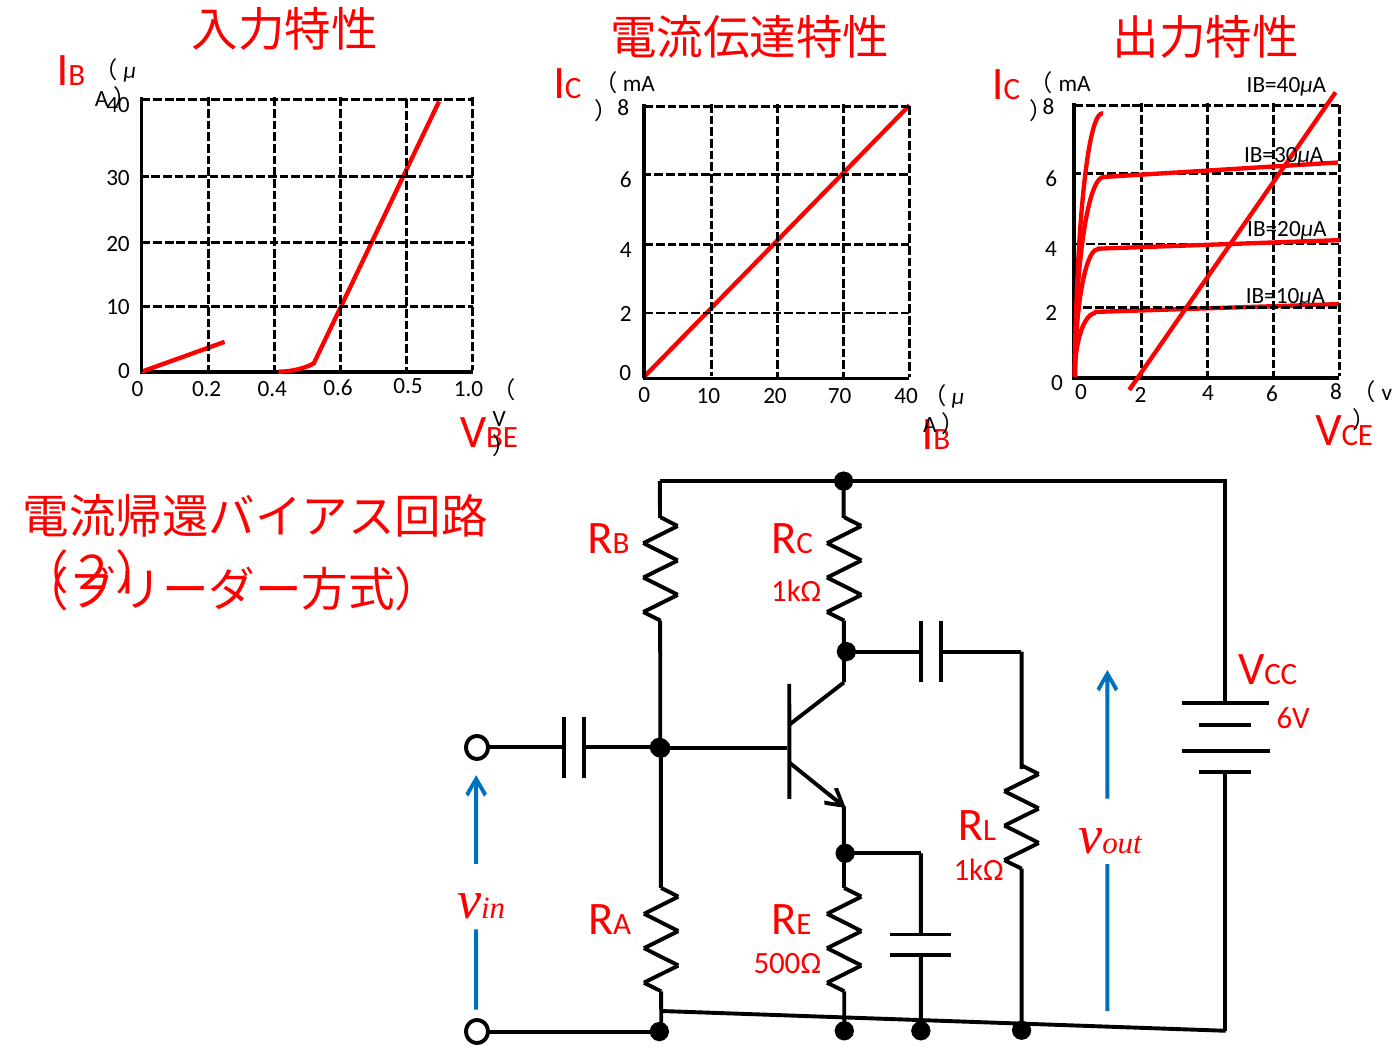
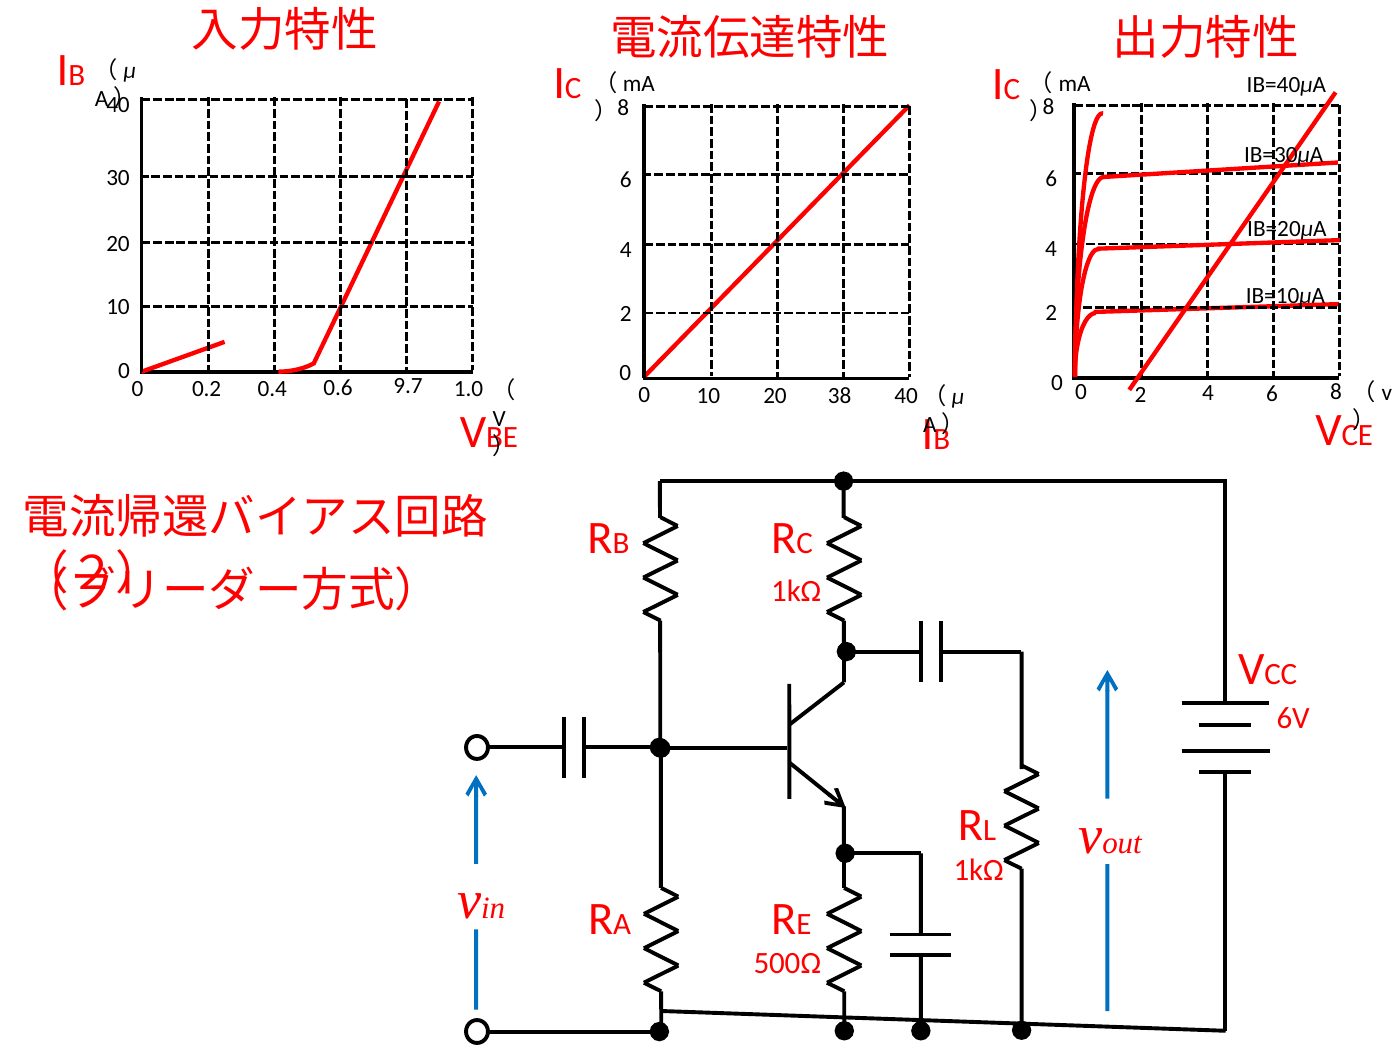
0.5: 0.5 -> 9.7 (408, 386)
70: 70 -> 38 (840, 396)
